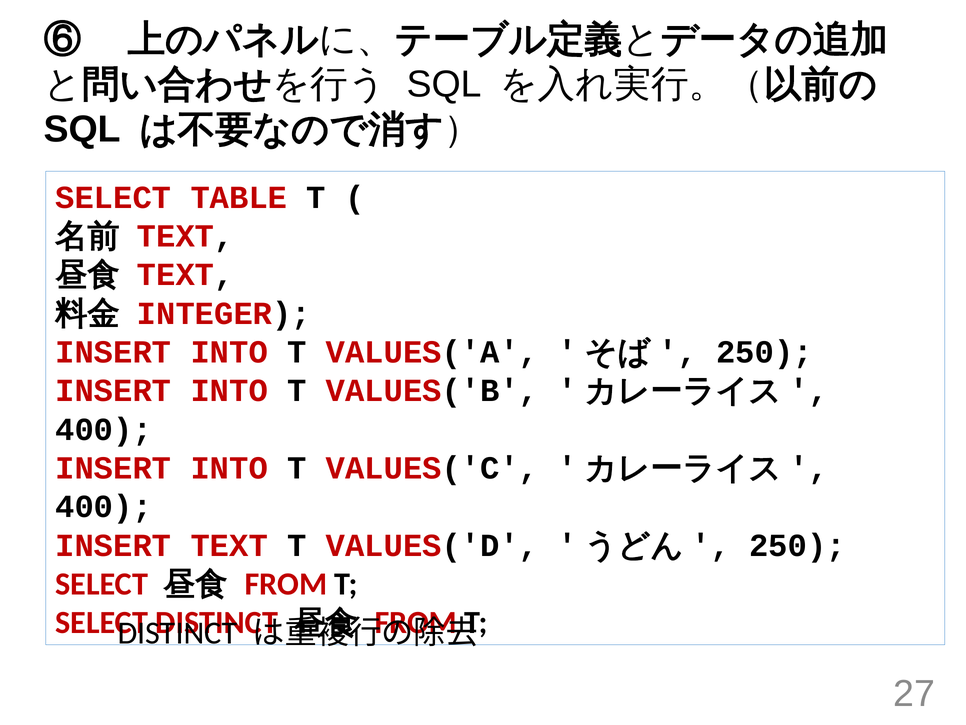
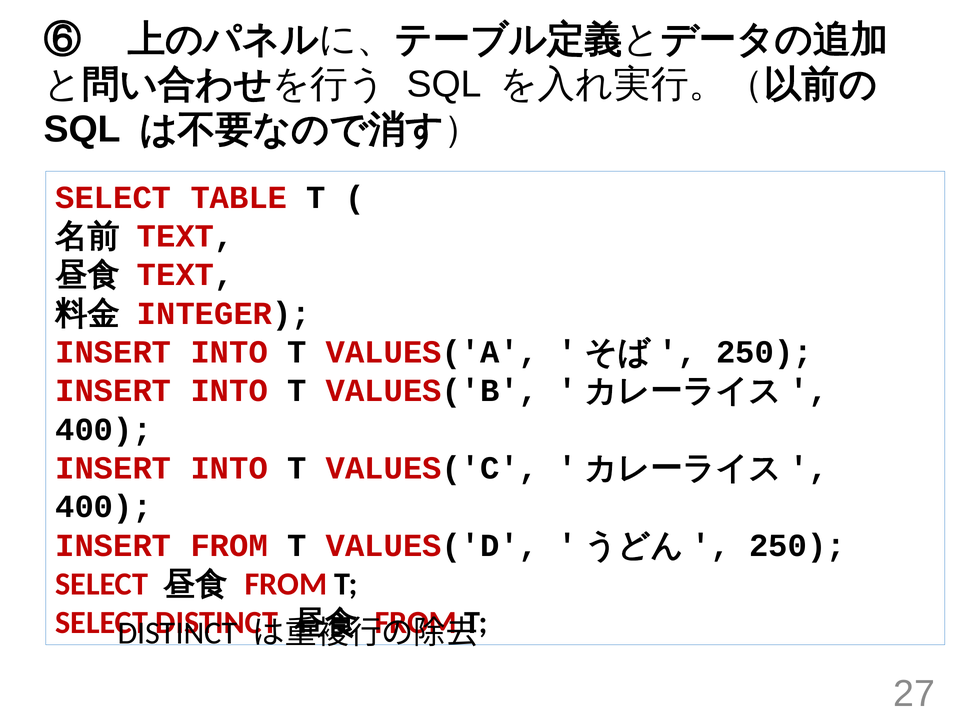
INSERT TEXT: TEXT -> FROM (229, 545)
